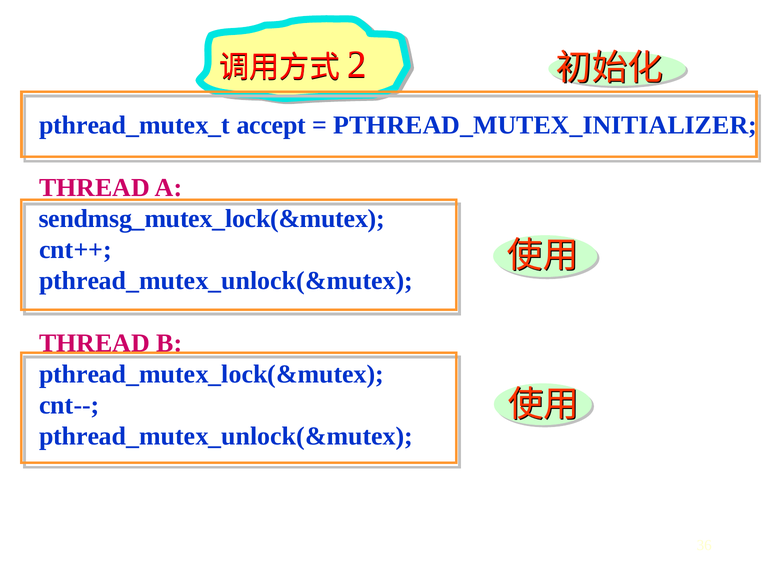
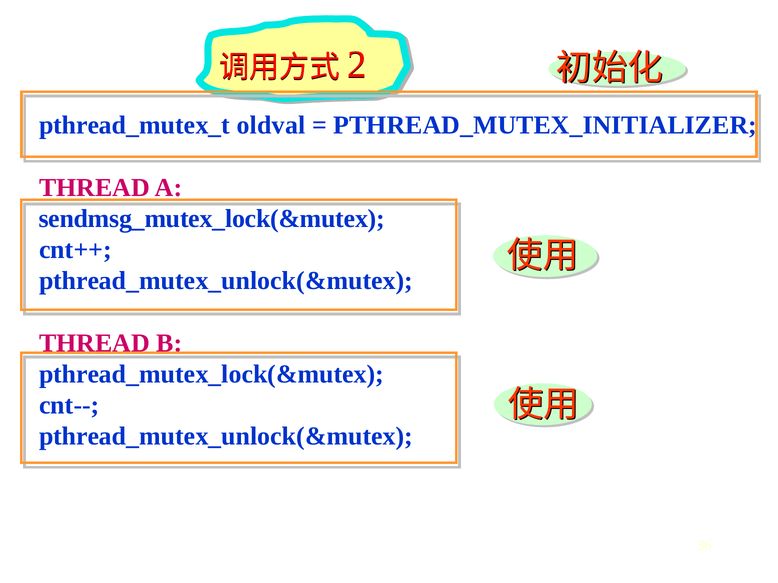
accept: accept -> oldval (271, 125)
